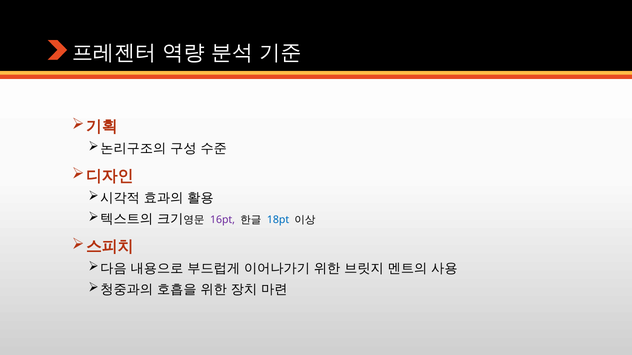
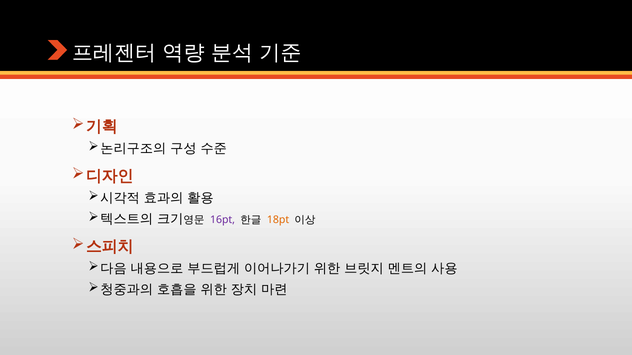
18pt colour: blue -> orange (278, 220)
